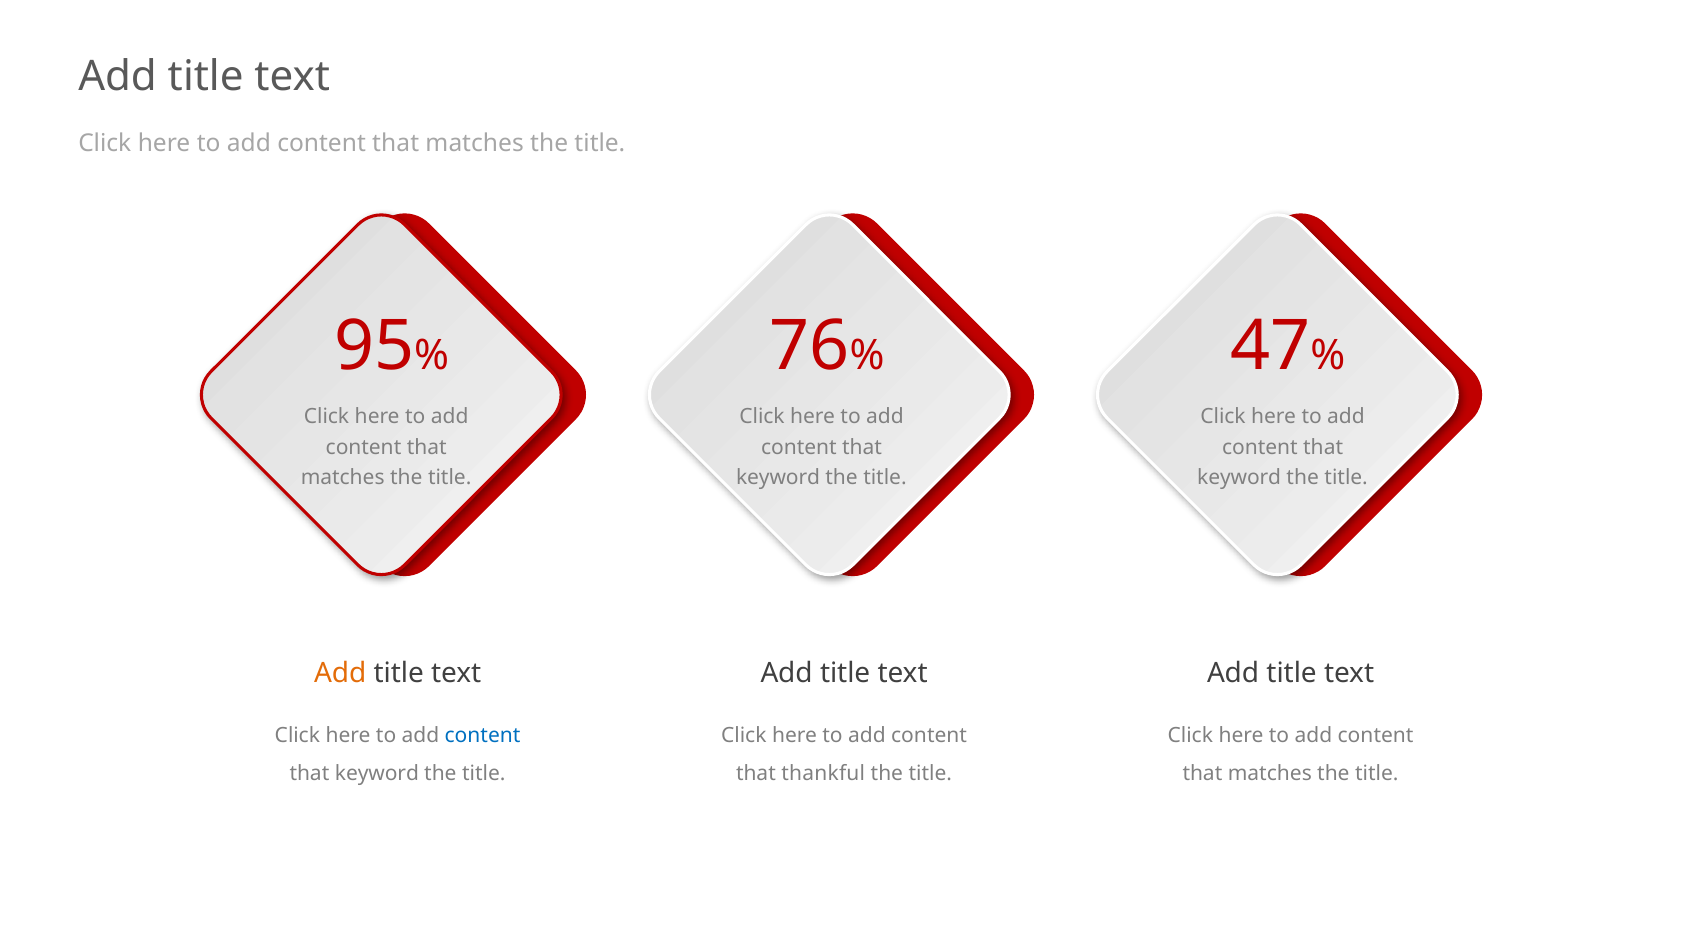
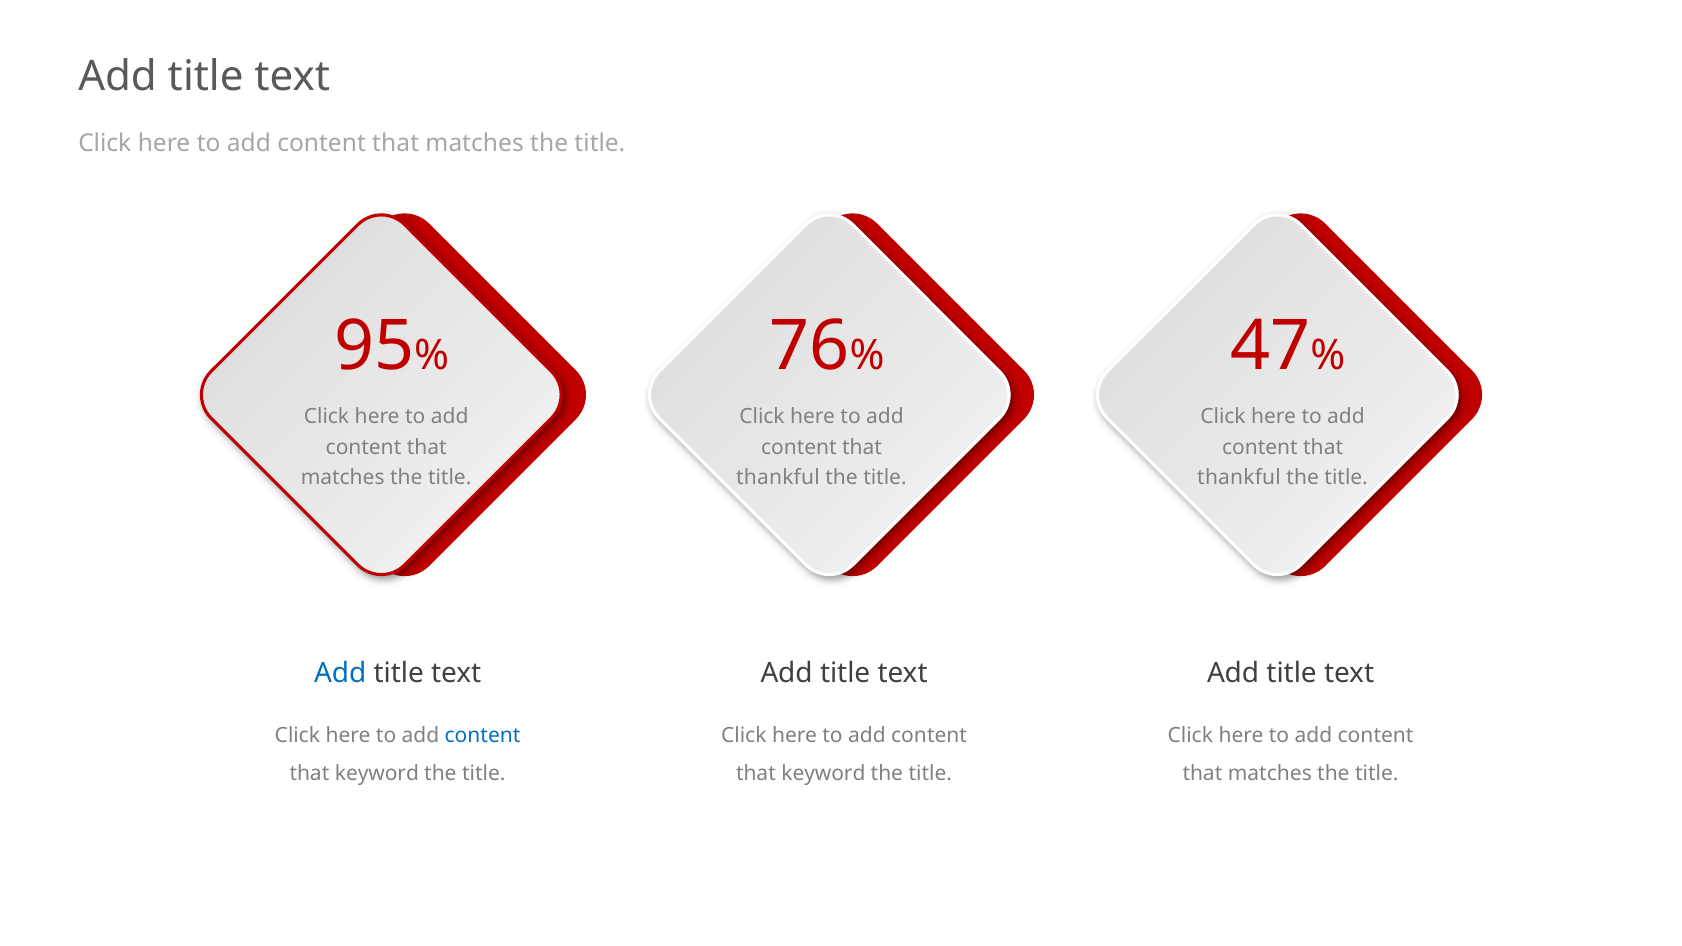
keyword: keyword -> thankful (778, 478)
keyword: keyword -> thankful (1239, 478)
Add colour: orange -> blue (340, 673)
thankful: thankful -> keyword (823, 774)
